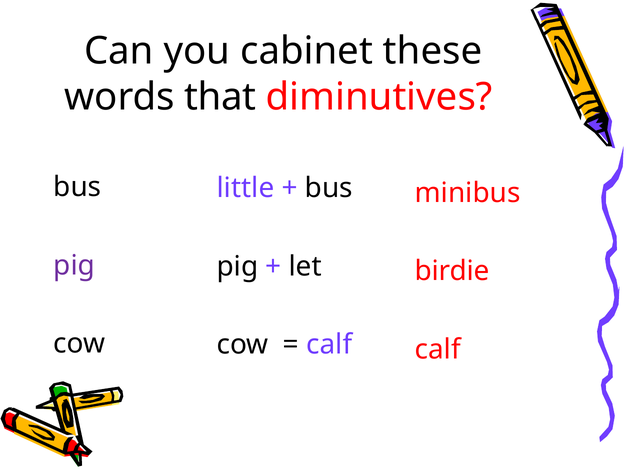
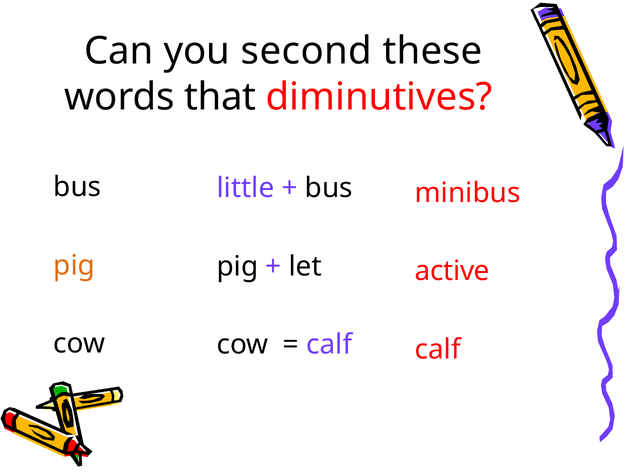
cabinet: cabinet -> second (306, 51)
pig colour: purple -> orange (74, 265)
birdie: birdie -> active (452, 271)
